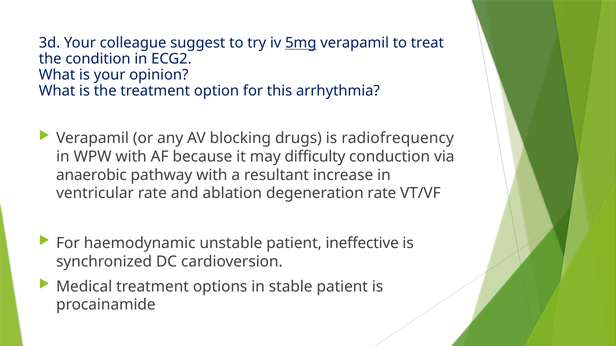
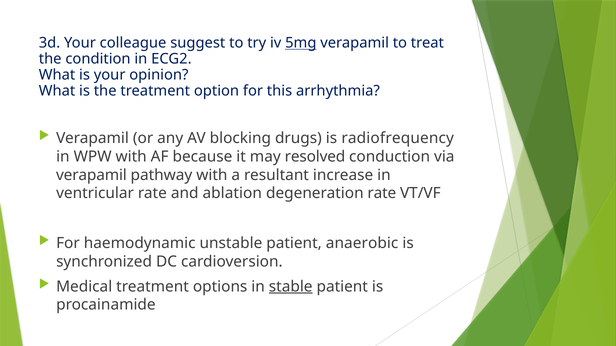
difficulty: difficulty -> resolved (315, 157)
anaerobic: anaerobic -> verapamil (91, 175)
ineffective: ineffective -> anaerobic (362, 243)
stable underline: none -> present (291, 287)
